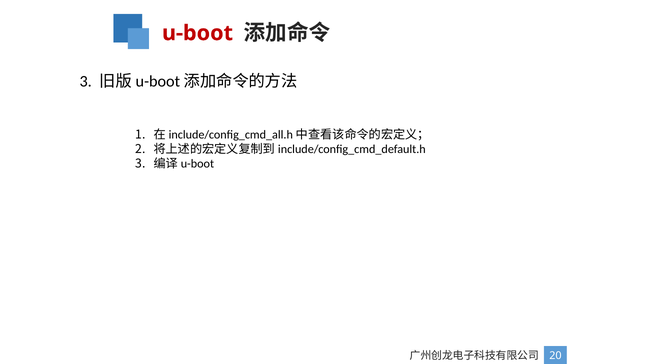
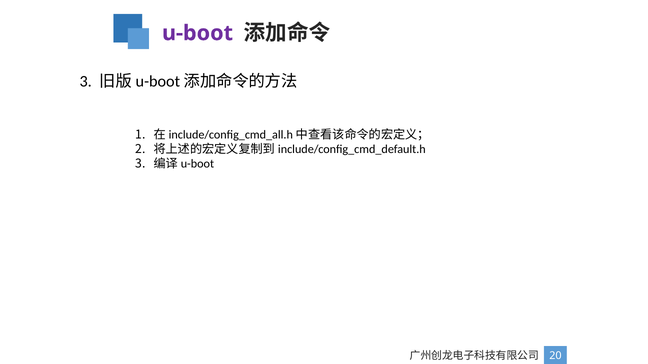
u-boot colour: red -> purple (198, 33)
